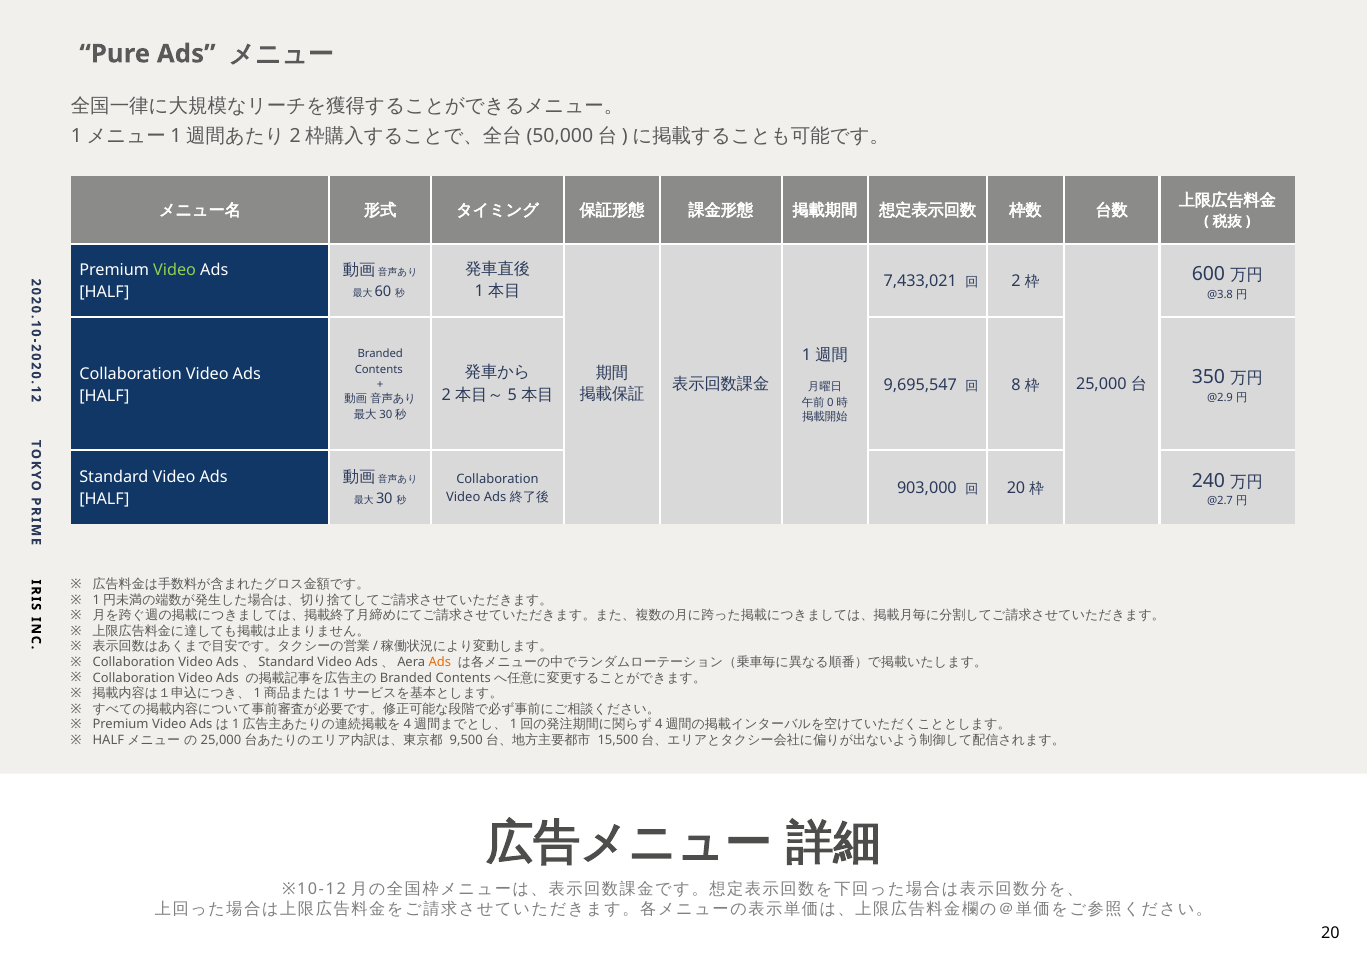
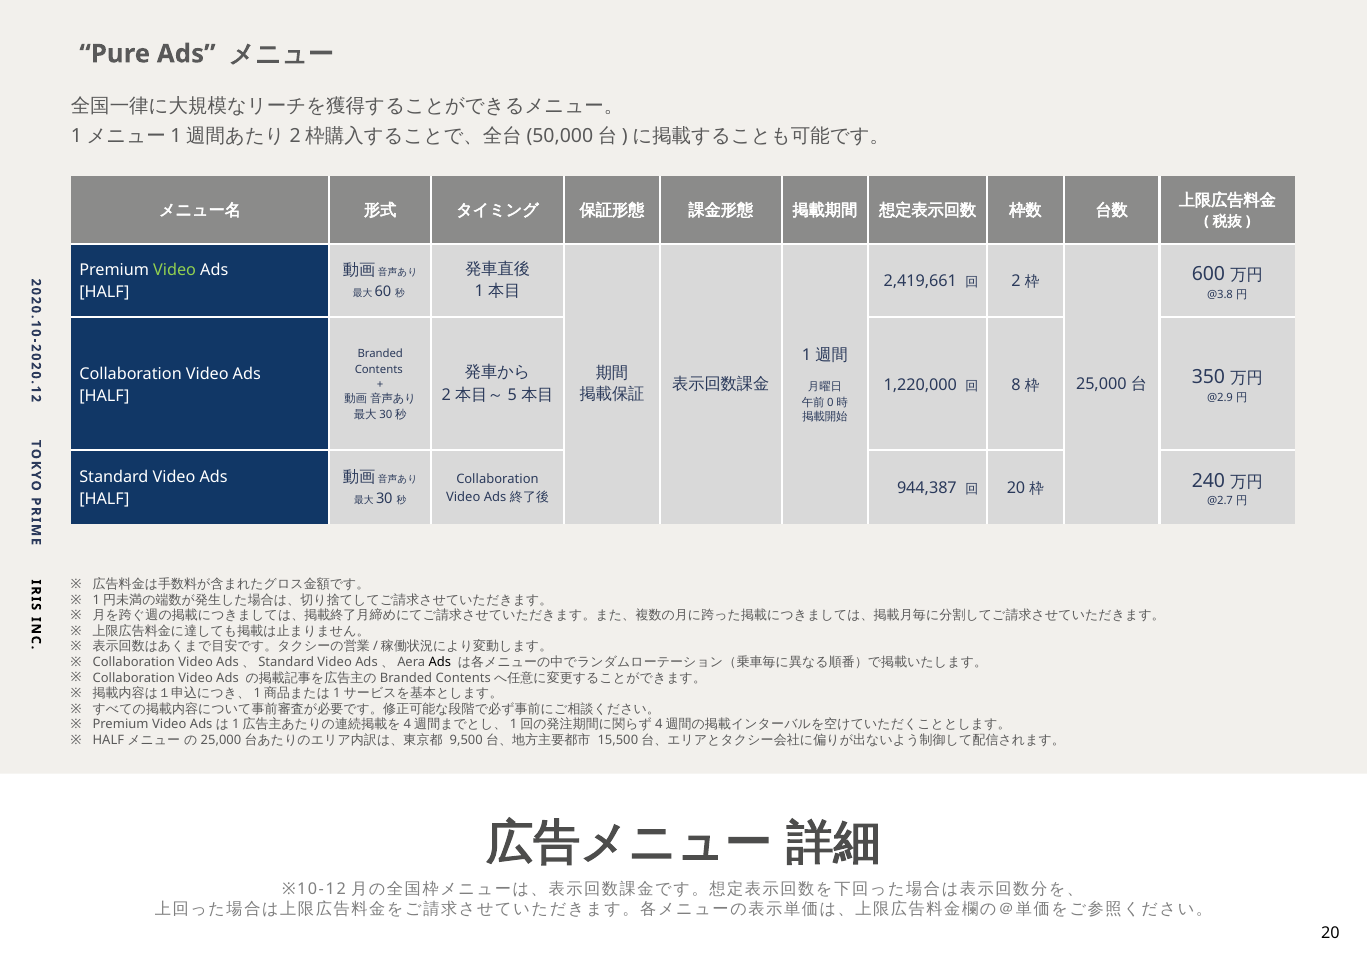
7,433,021: 7,433,021 -> 2,419,661 (920, 281)
9,695,547: 9,695,547 -> 1,220,000 (920, 385)
903,000: 903,000 -> 944,387 (927, 488)
Ads colour: orange -> black (440, 662)
